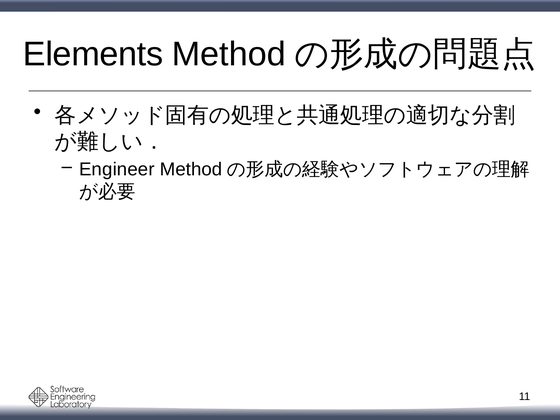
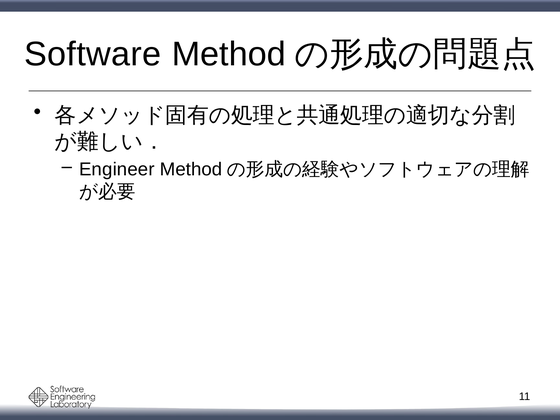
Elements: Elements -> Software (93, 54)
